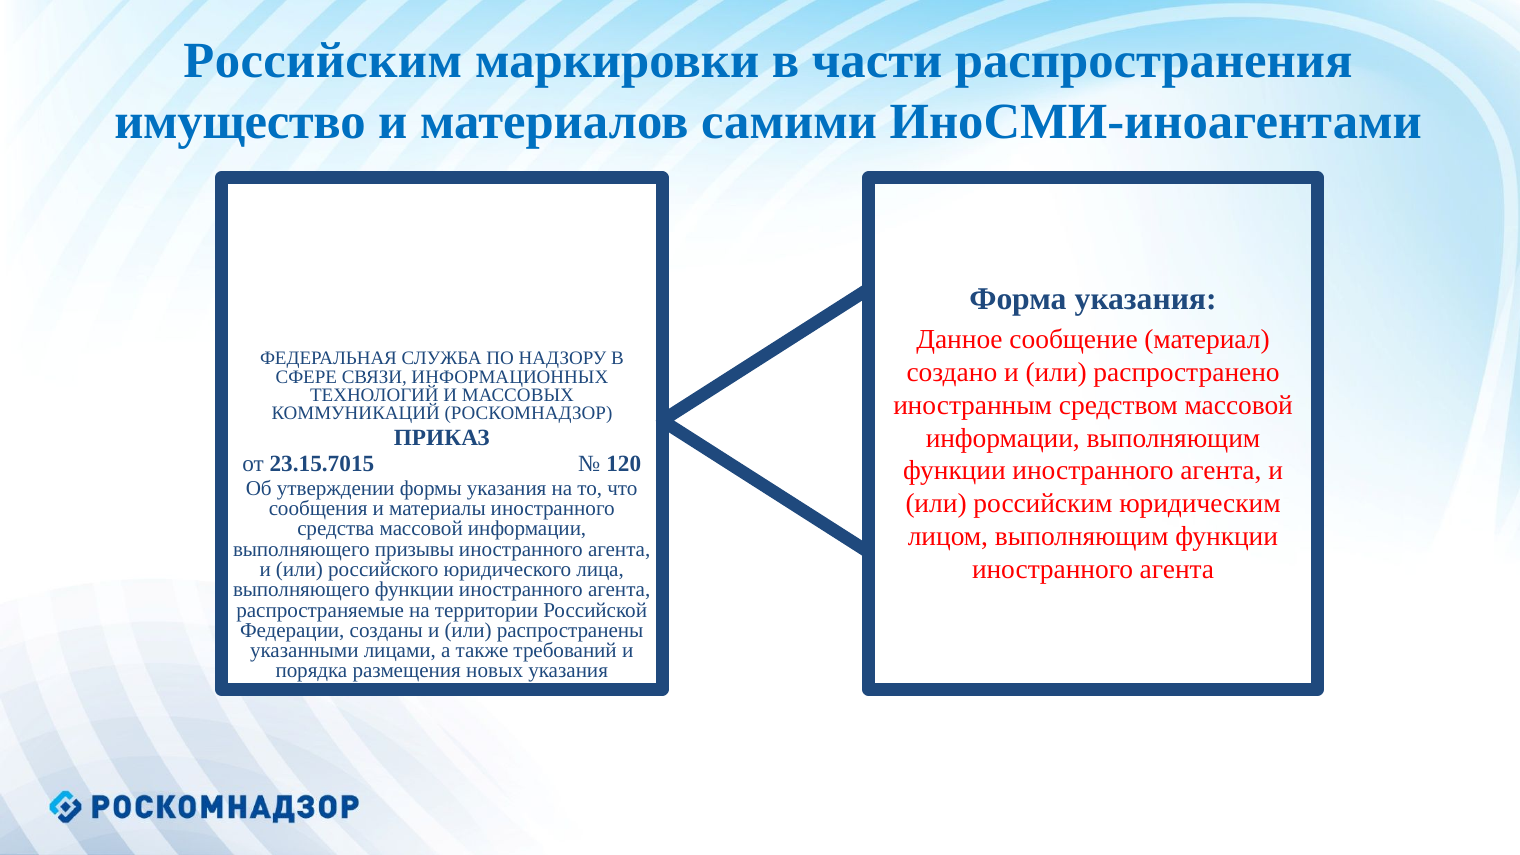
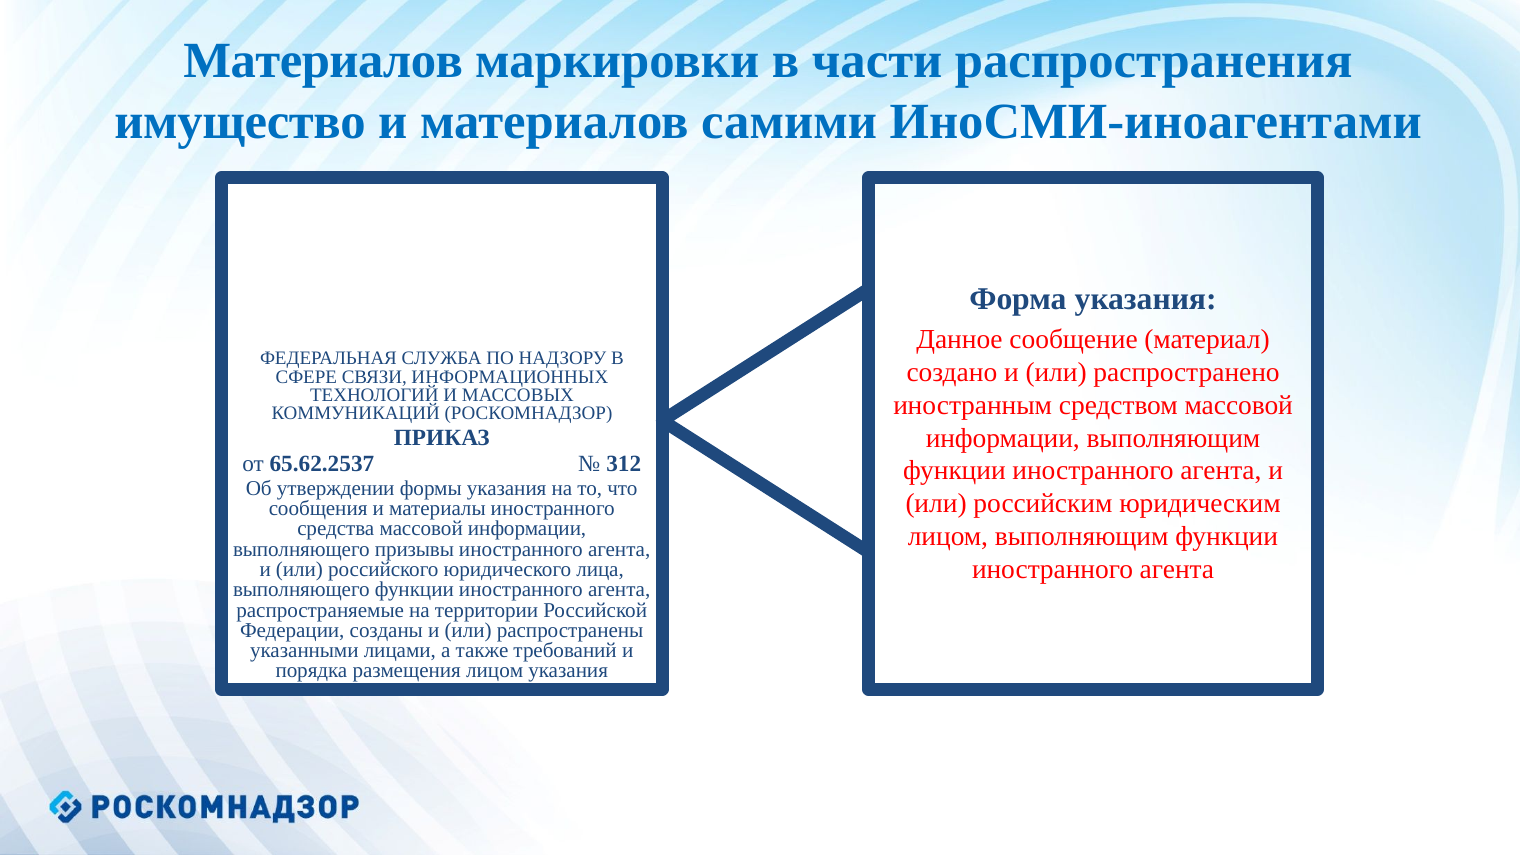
Российским: Российским -> Материалов (323, 61)
23.15.7015: 23.15.7015 -> 65.62.2537 (322, 464)
120: 120 -> 312 (624, 464)
размещения новых: новых -> лицом (495, 671)
